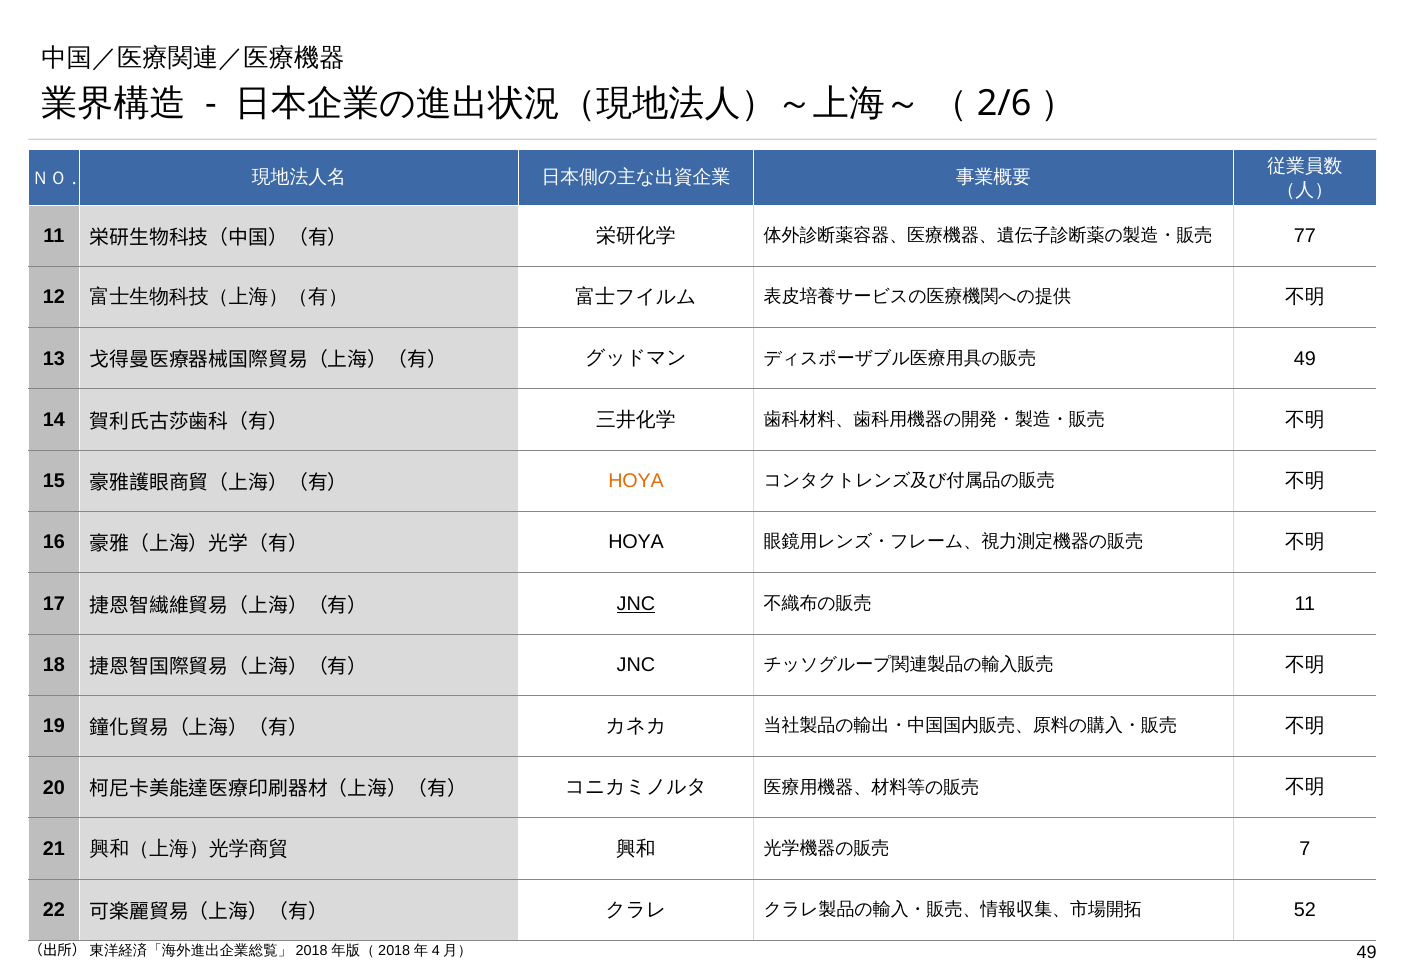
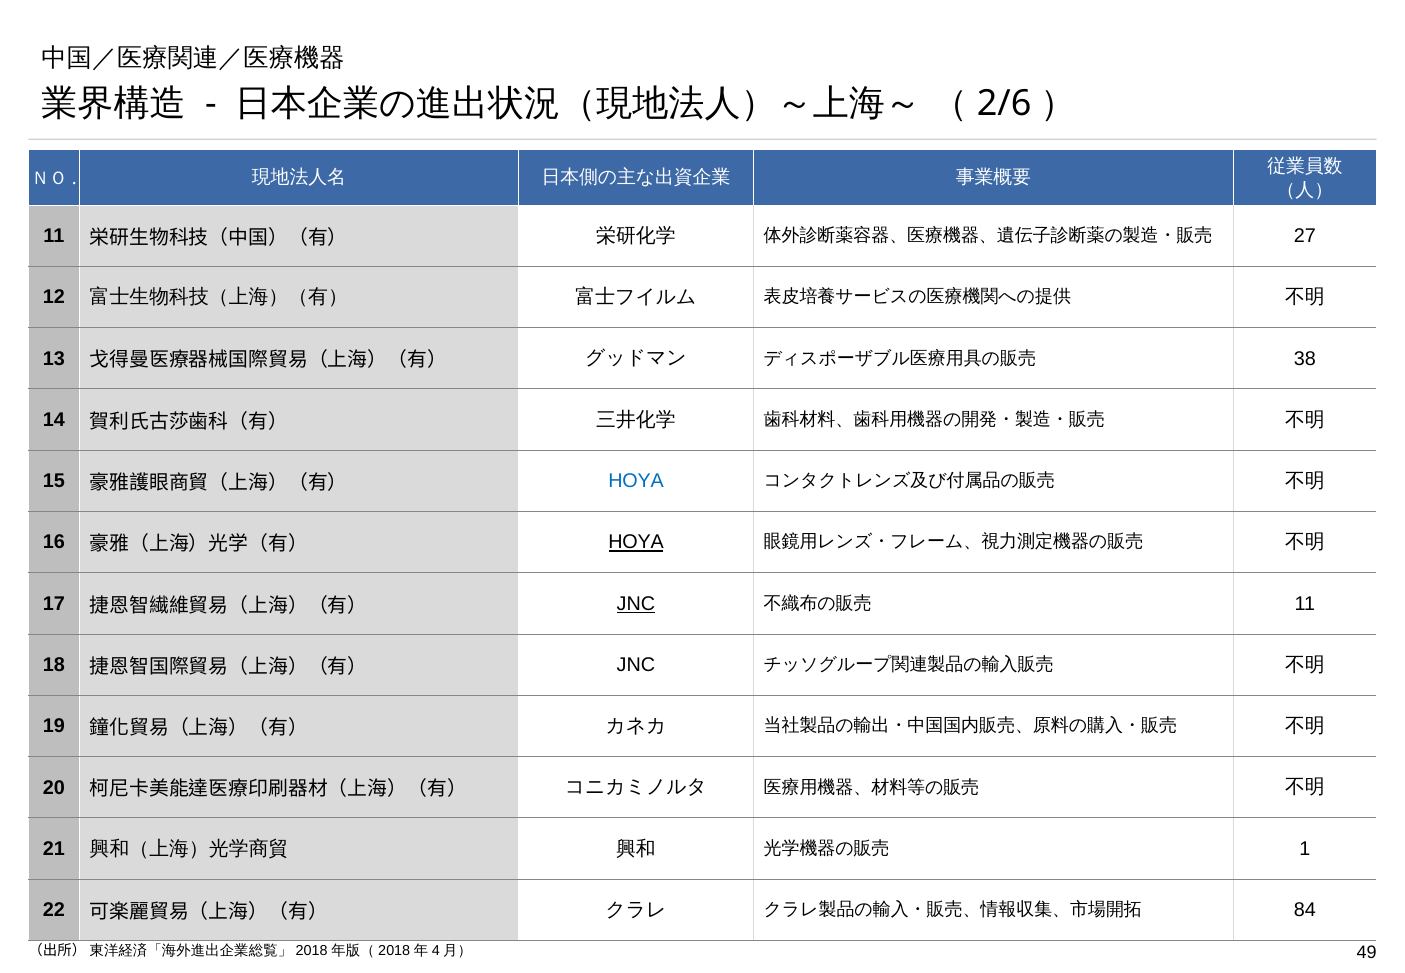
77: 77 -> 27 (1305, 236)
49: 49 -> 38 (1305, 358)
HOYA colour: orange -> blue (636, 481)
HOYA underline: none -> present (636, 542)
7: 7 -> 1 (1305, 849)
52: 52 -> 84 (1305, 910)
